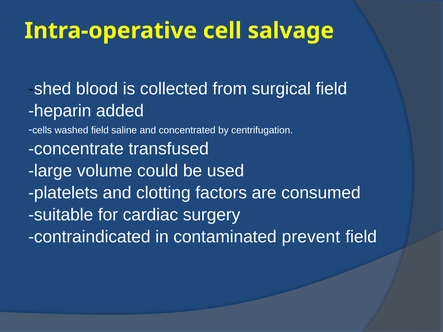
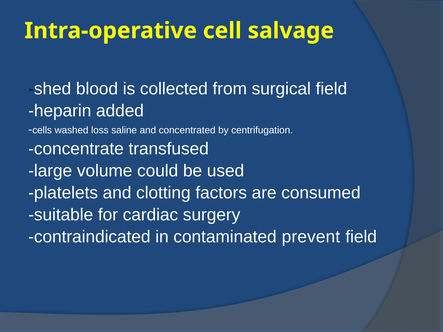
washed field: field -> loss (100, 130)
